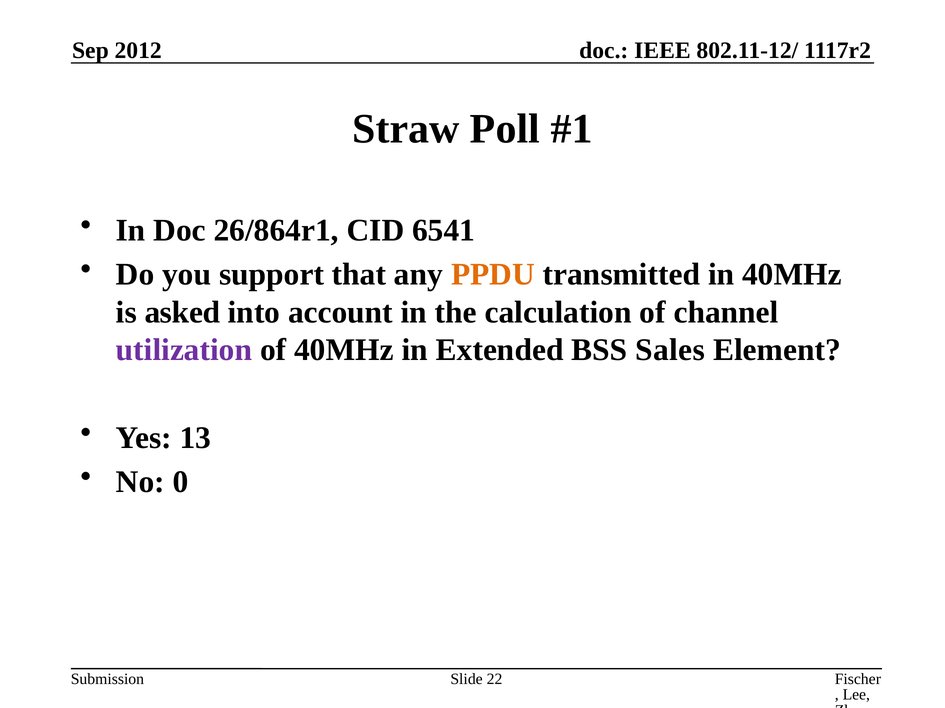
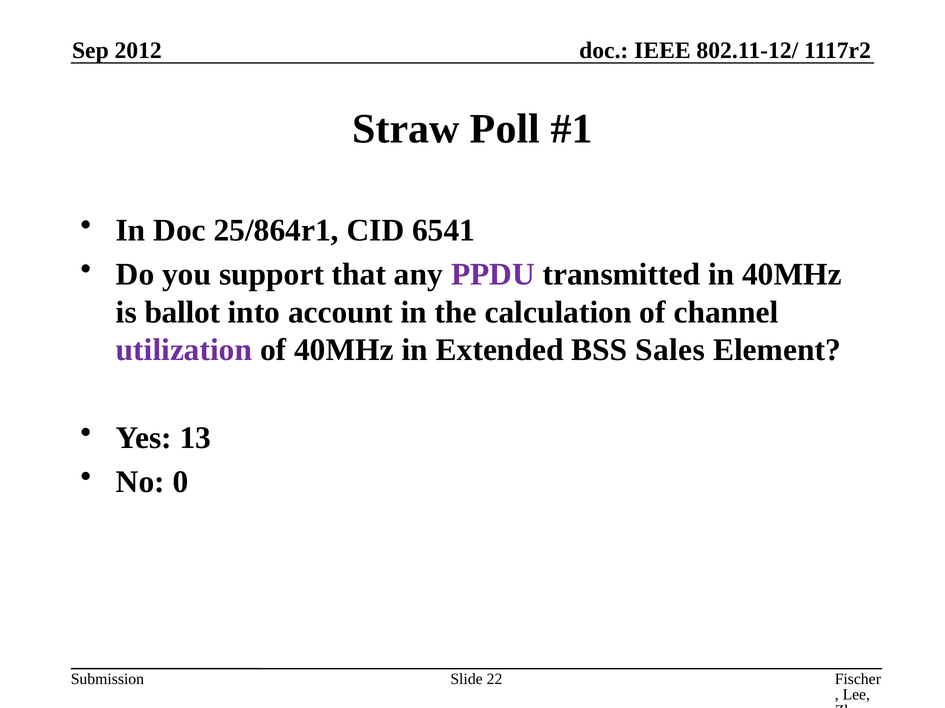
26/864r1: 26/864r1 -> 25/864r1 (276, 231)
PPDU colour: orange -> purple (493, 275)
asked: asked -> ballot (182, 313)
